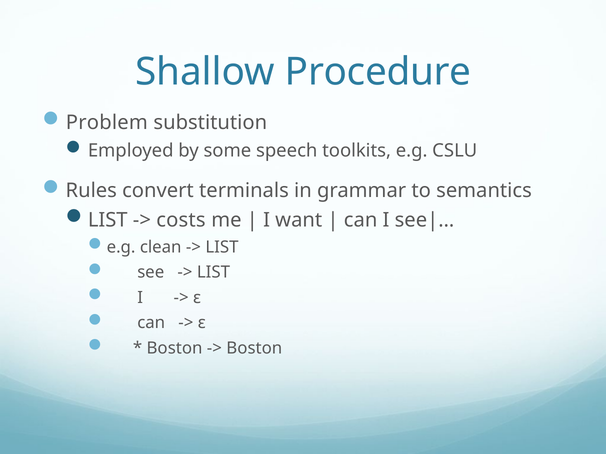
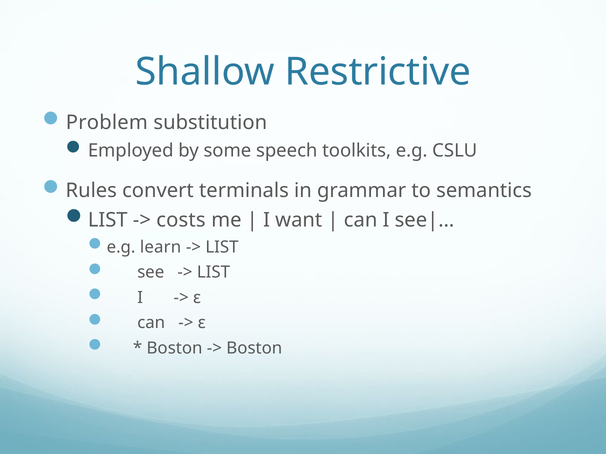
Procedure: Procedure -> Restrictive (378, 72)
clean: clean -> learn (161, 247)
